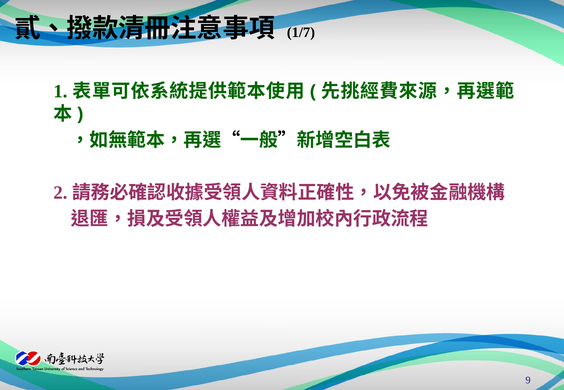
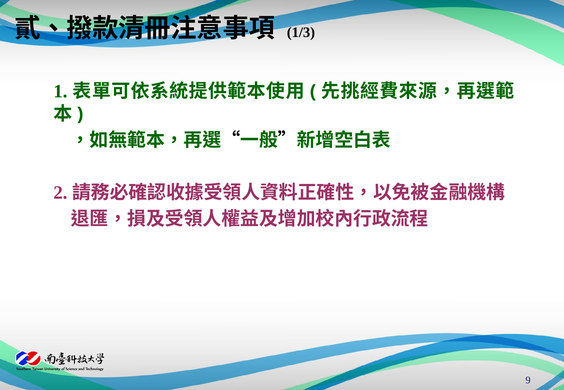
1/7: 1/7 -> 1/3 (301, 33)
